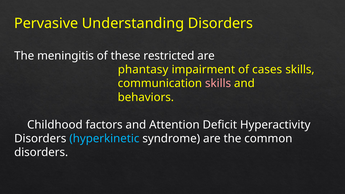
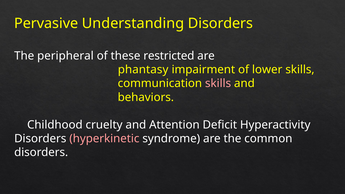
meningitis: meningitis -> peripheral (65, 56)
cases: cases -> lower (267, 70)
factors: factors -> cruelty (104, 125)
hyperkinetic colour: light blue -> pink (104, 139)
